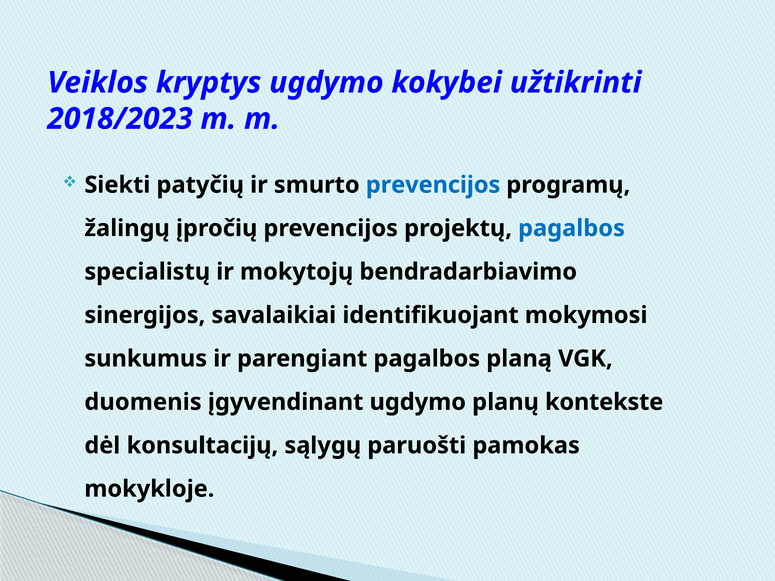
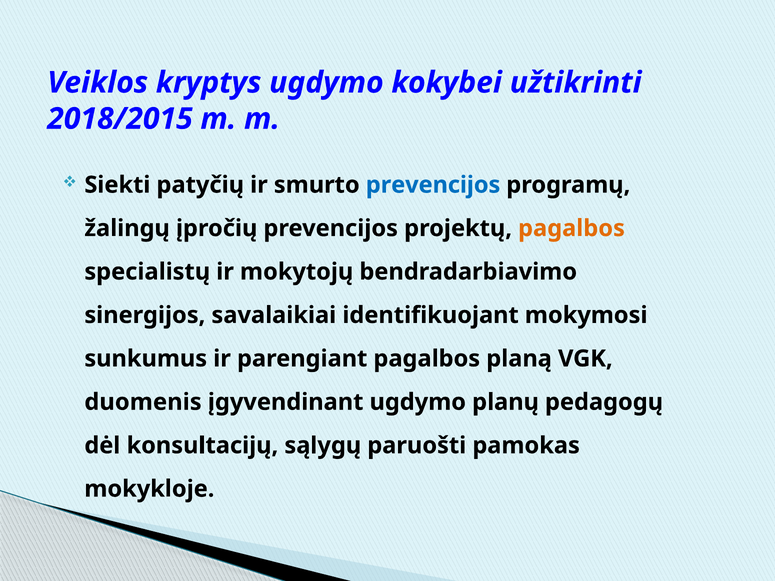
2018/2023: 2018/2023 -> 2018/2015 (120, 119)
pagalbos colour: blue -> orange (571, 228)
kontekste: kontekste -> pedagogų (604, 402)
